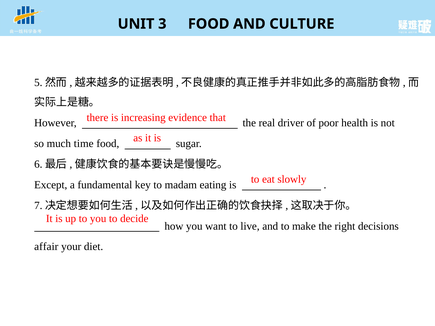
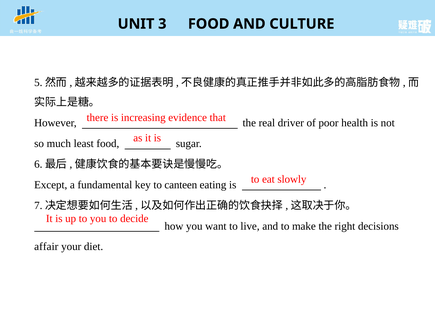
time: time -> least (84, 143)
madam: madam -> canteen (181, 184)
